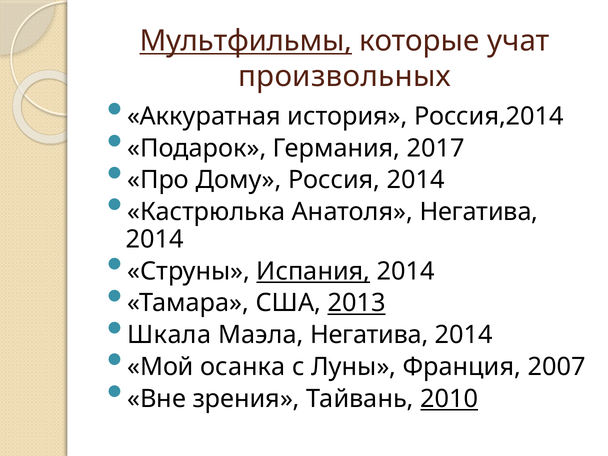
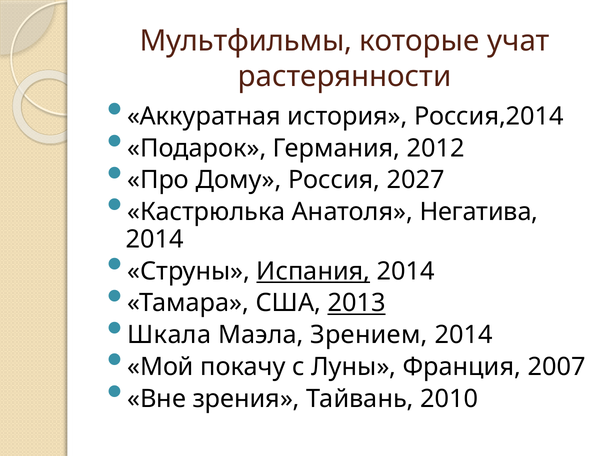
Мультфильмы underline: present -> none (246, 41)
произвольных: произвольных -> растерянности (345, 77)
2017: 2017 -> 2012 (436, 148)
Россия 2014: 2014 -> 2027 (416, 180)
Маэла Негатива: Негатива -> Зрением (369, 335)
осанка: осанка -> покачу (243, 367)
2010 underline: present -> none (449, 399)
